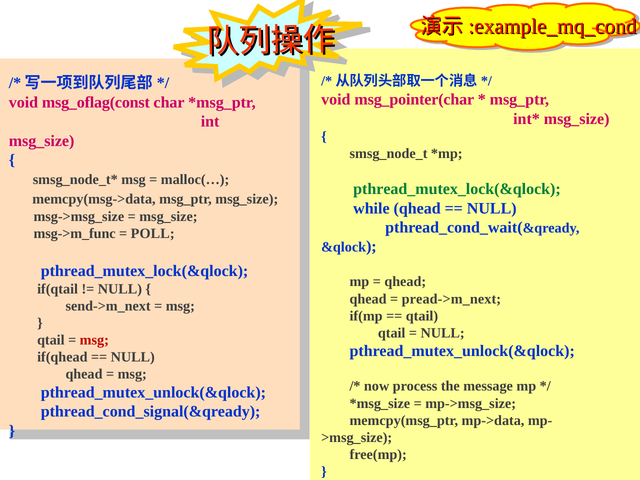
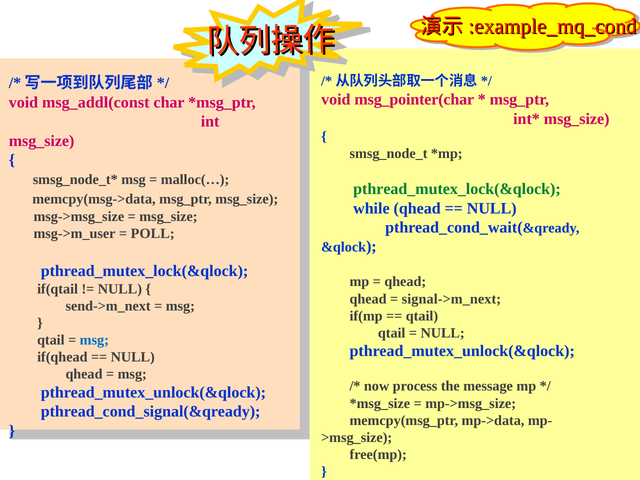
msg_oflag(const: msg_oflag(const -> msg_addl(const (96, 102)
msg->m_func: msg->m_func -> msg->m_user (75, 233)
pread->m_next: pread->m_next -> signal->m_next (451, 299)
msg colour: red -> blue (94, 340)
